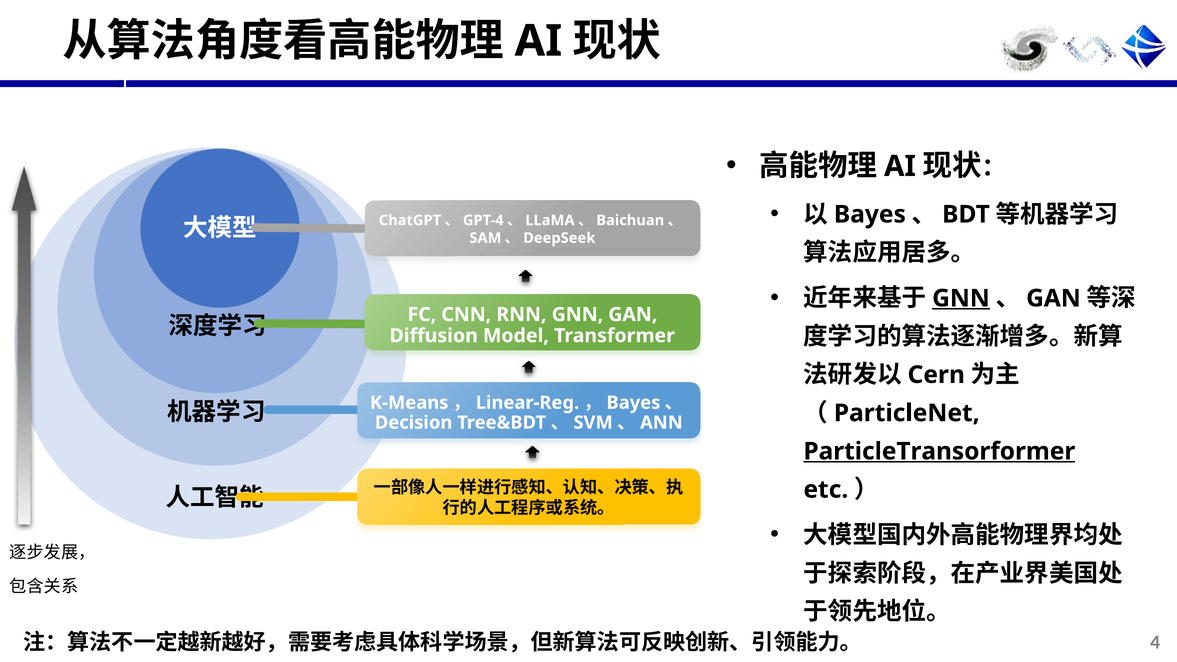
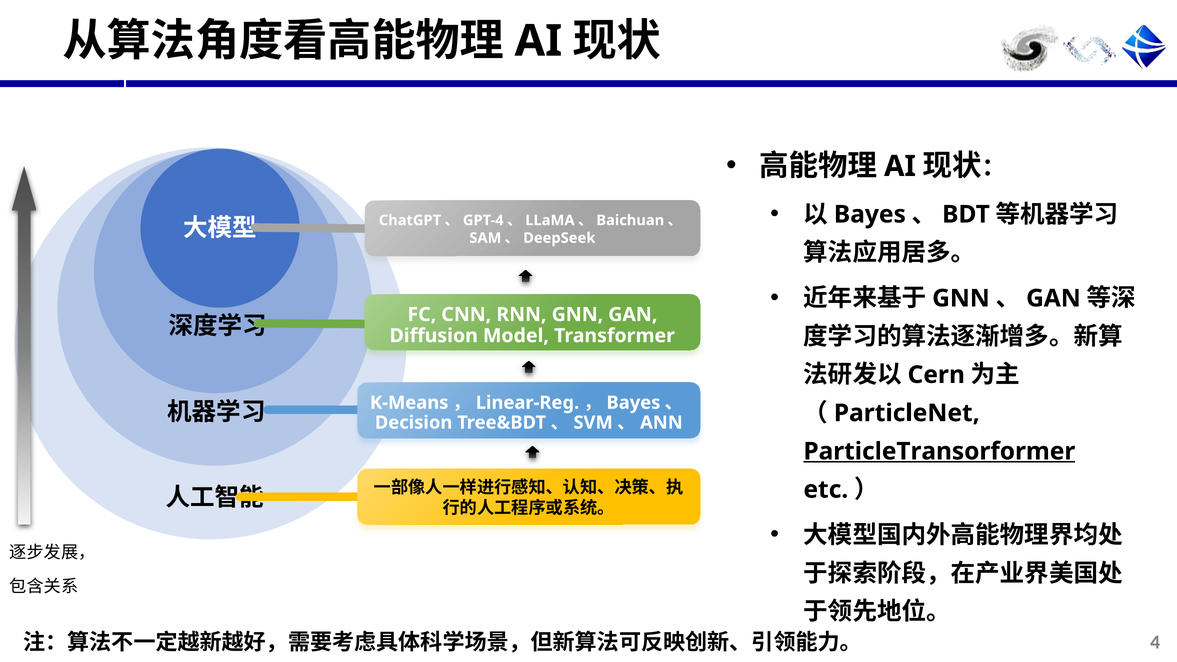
GNN underline: present -> none (961, 298)
